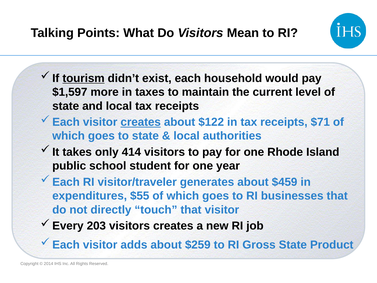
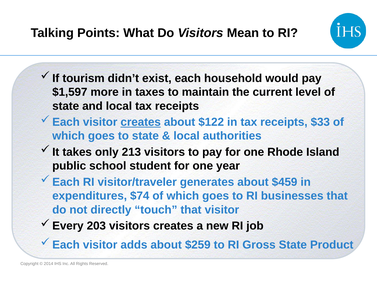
tourism underline: present -> none (84, 78)
$71: $71 -> $33 (320, 122)
414: 414 -> 213 (131, 152)
$55: $55 -> $74 (140, 196)
